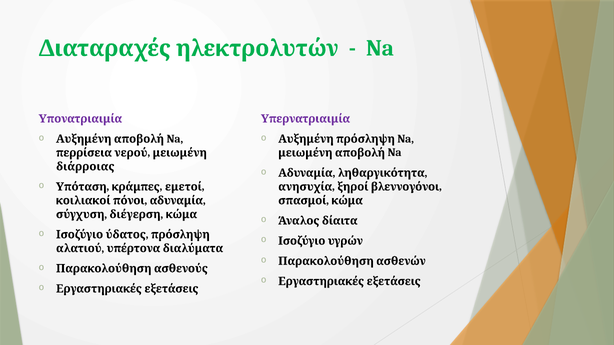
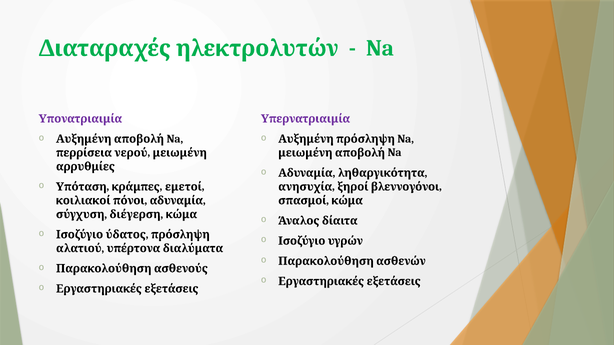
διάρροιας: διάρροιας -> αρρυθμίες (85, 167)
